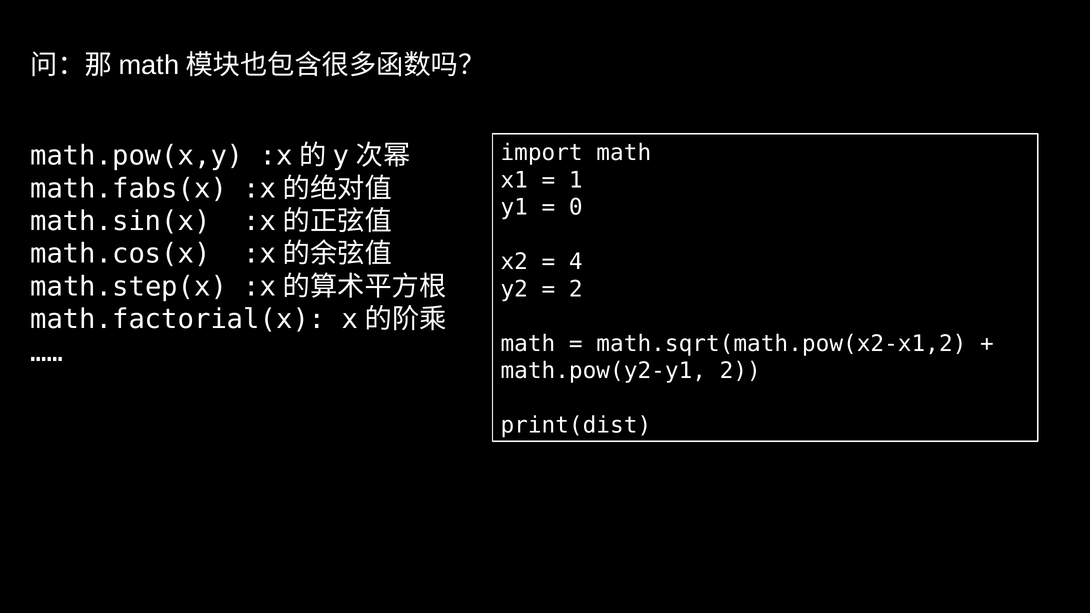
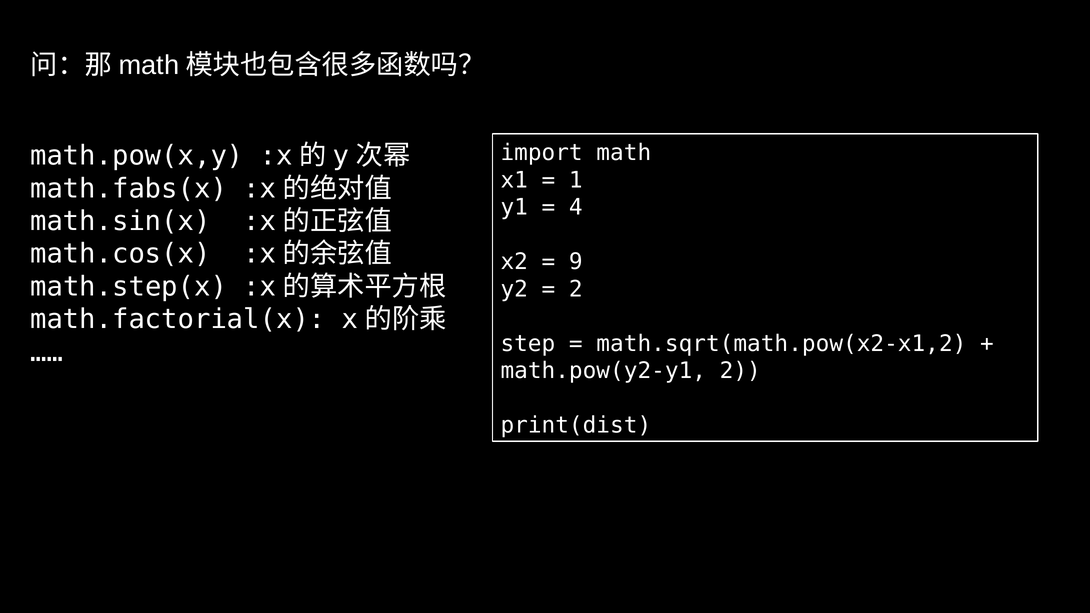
0: 0 -> 4 (576, 207)
4: 4 -> 9 (576, 262)
math: math -> step (528, 344)
